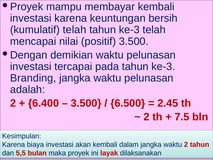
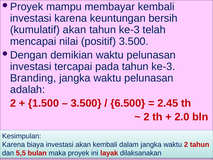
kumulatif telah: telah -> akan (75, 30)
6.400: 6.400 -> 1.500 (44, 103)
7.5: 7.5 -> 2.0 (182, 117)
